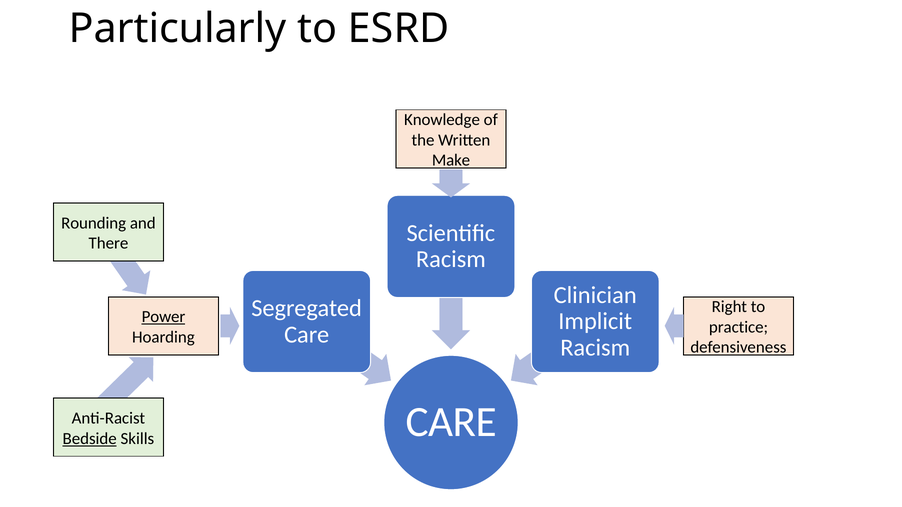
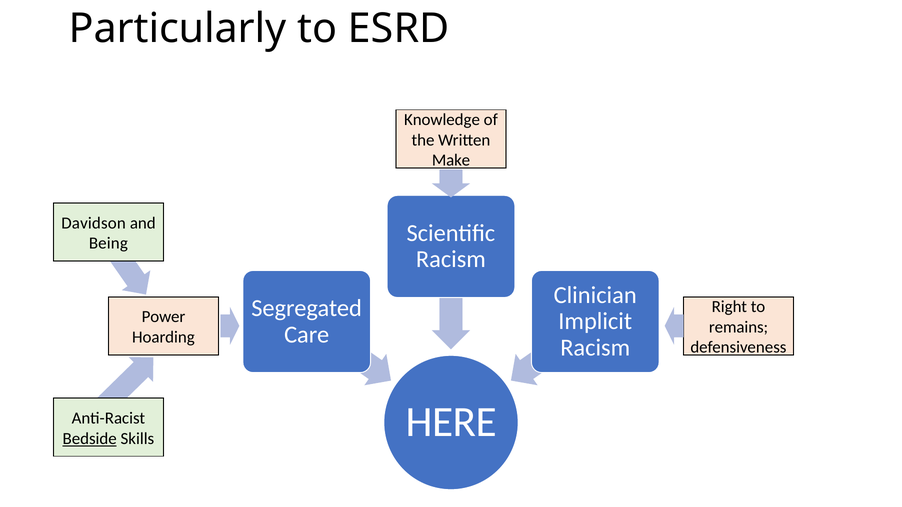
Rounding: Rounding -> Davidson (94, 223)
There: There -> Being (108, 244)
Power underline: present -> none (164, 317)
practice: practice -> remains (739, 327)
CARE: CARE -> HERE (451, 423)
